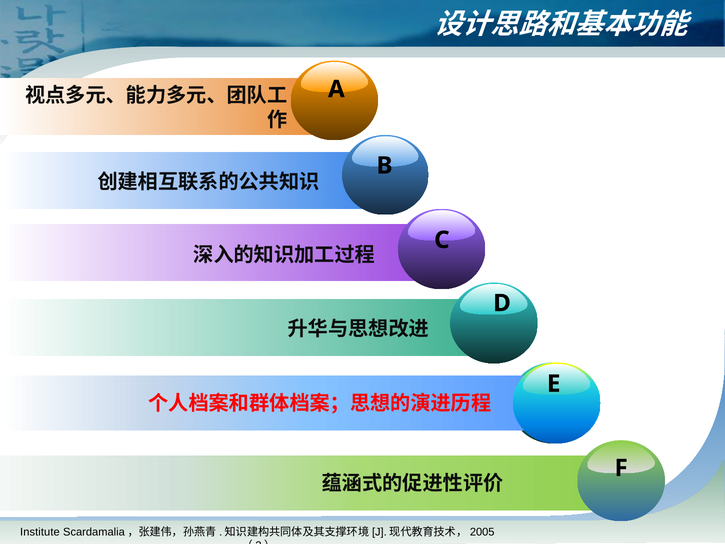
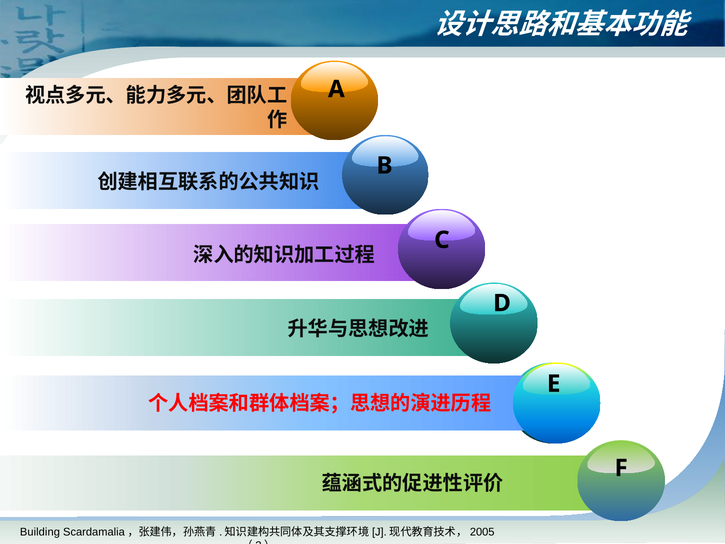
Institute: Institute -> Building (40, 532)
